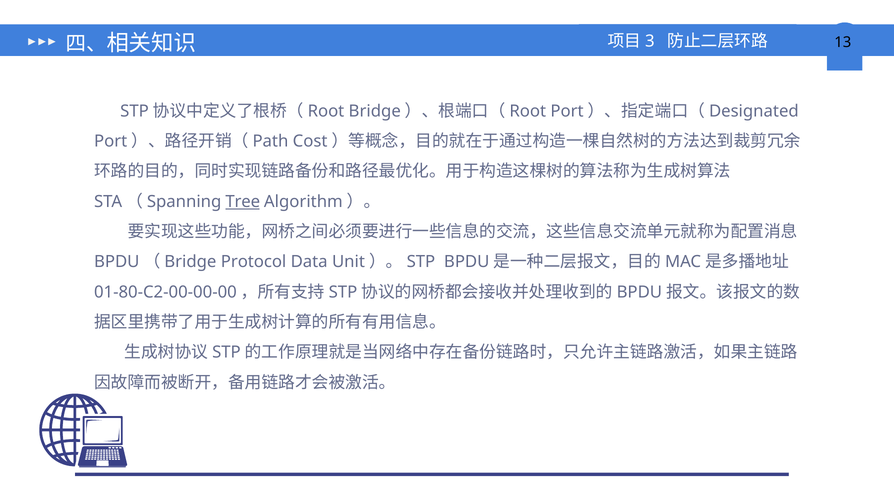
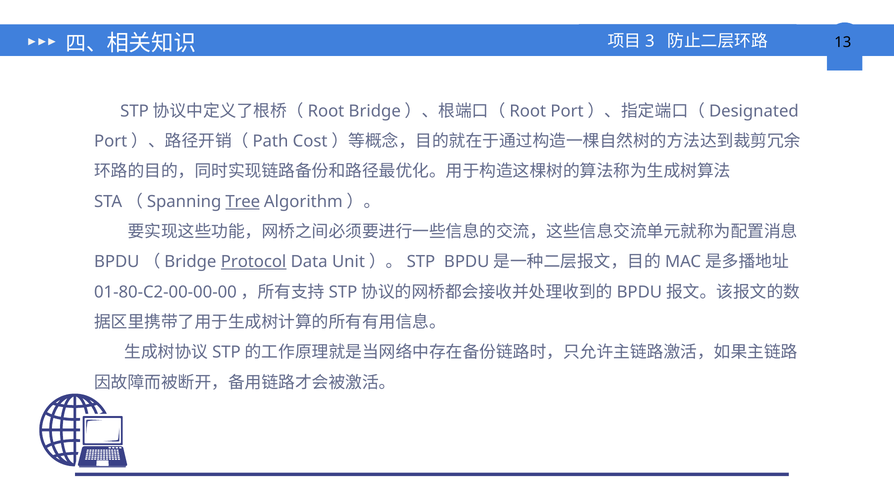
Protocol underline: none -> present (254, 262)
